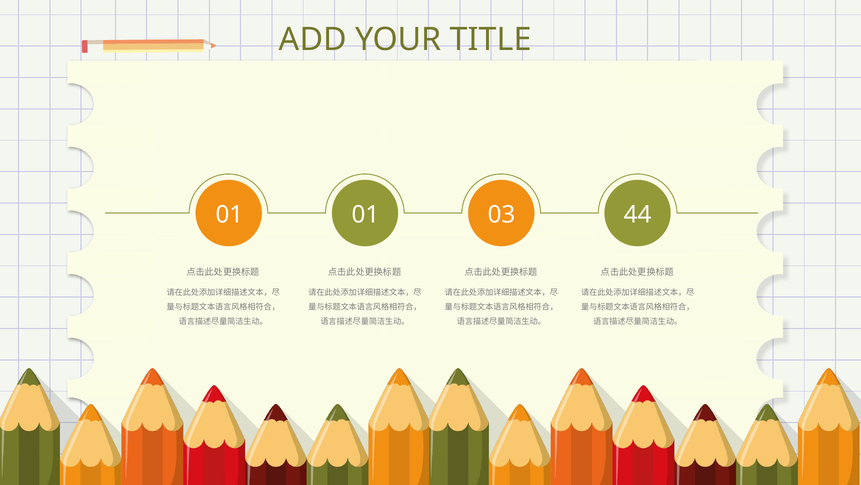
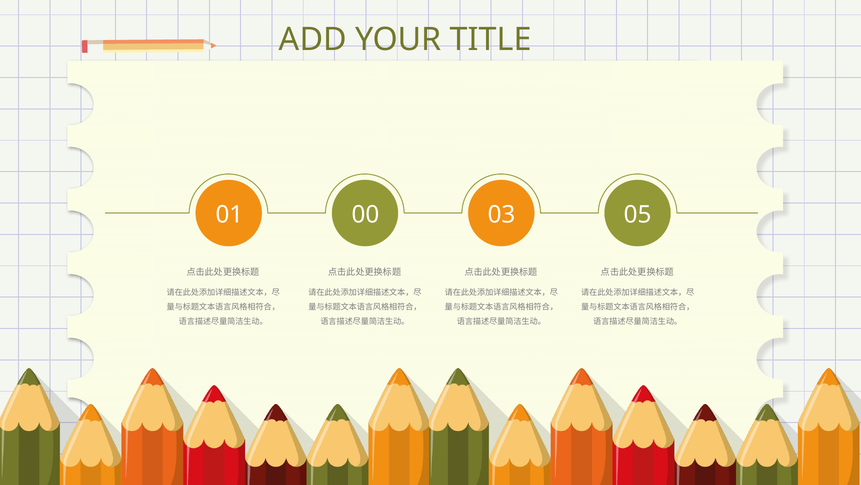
01 01: 01 -> 00 (365, 214)
44: 44 -> 05 (638, 214)
